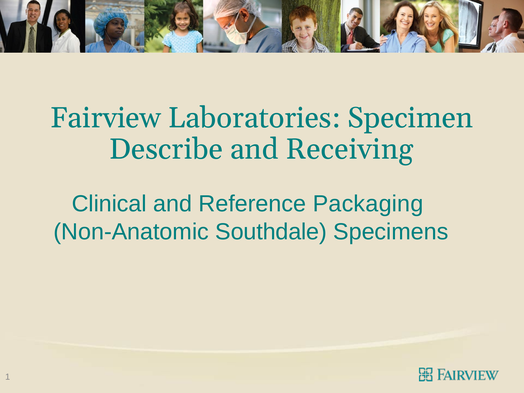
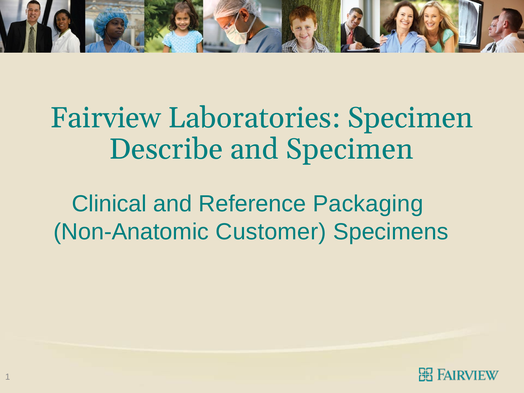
and Receiving: Receiving -> Specimen (350, 149)
Southdale: Southdale -> Customer (271, 232)
